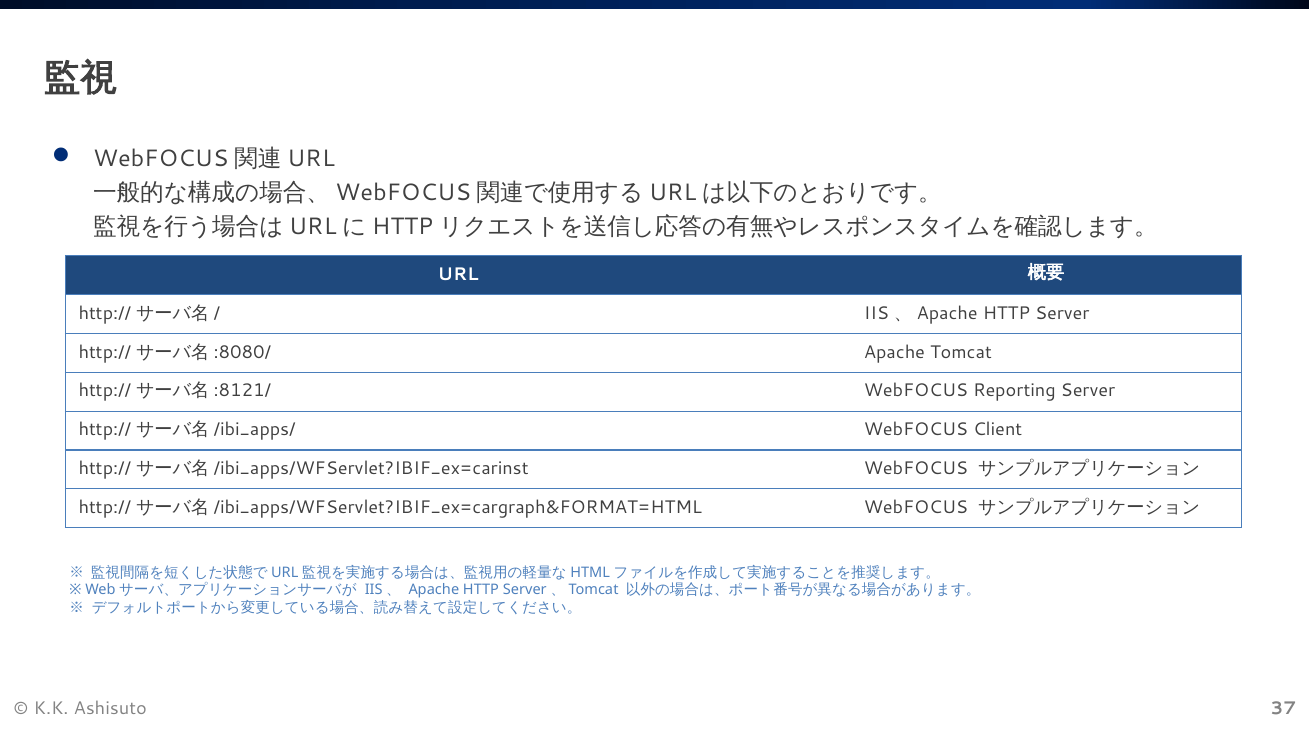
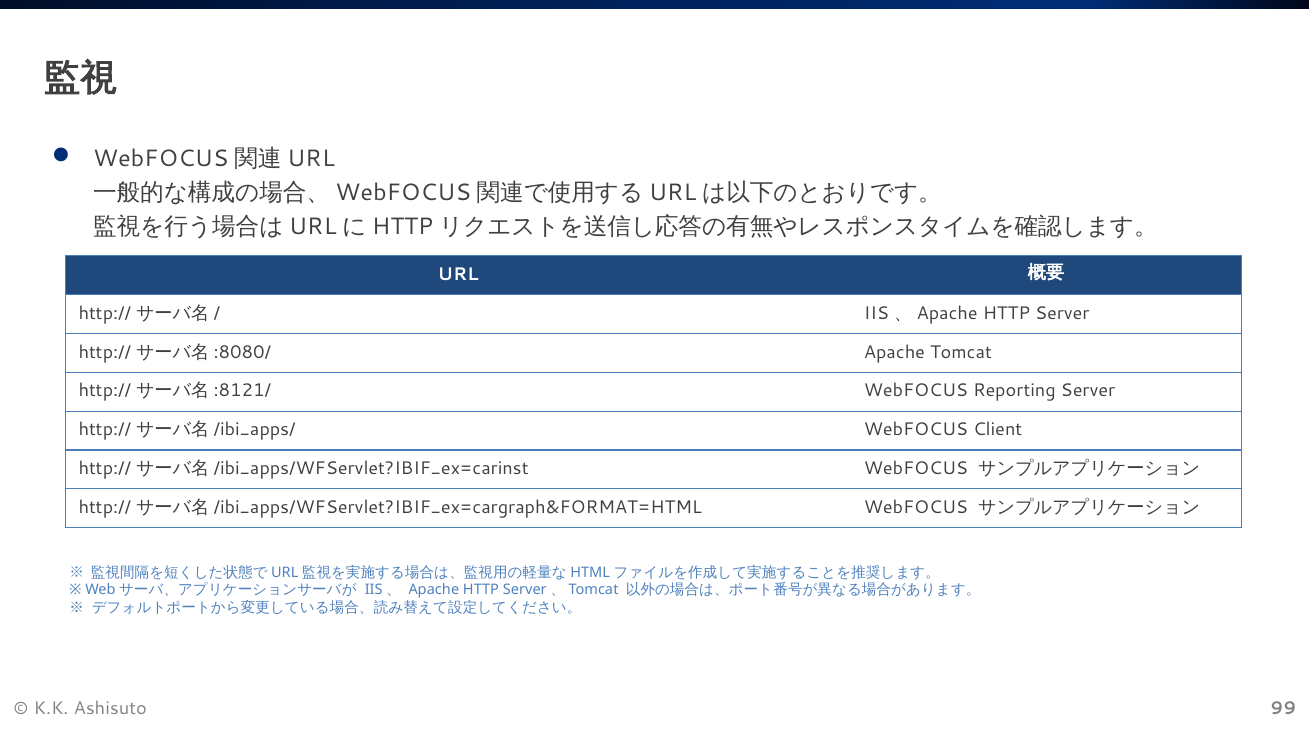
37: 37 -> 99 (1283, 708)
